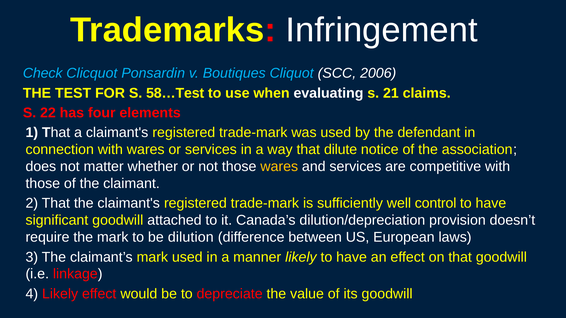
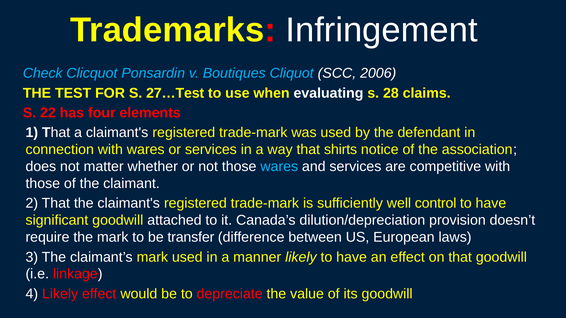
58…Test: 58…Test -> 27…Test (175, 93)
21: 21 -> 28 (391, 93)
dilute: dilute -> shirts (341, 150)
wares colour: yellow -> light blue (279, 167)
dilution: dilution -> transfer (191, 238)
